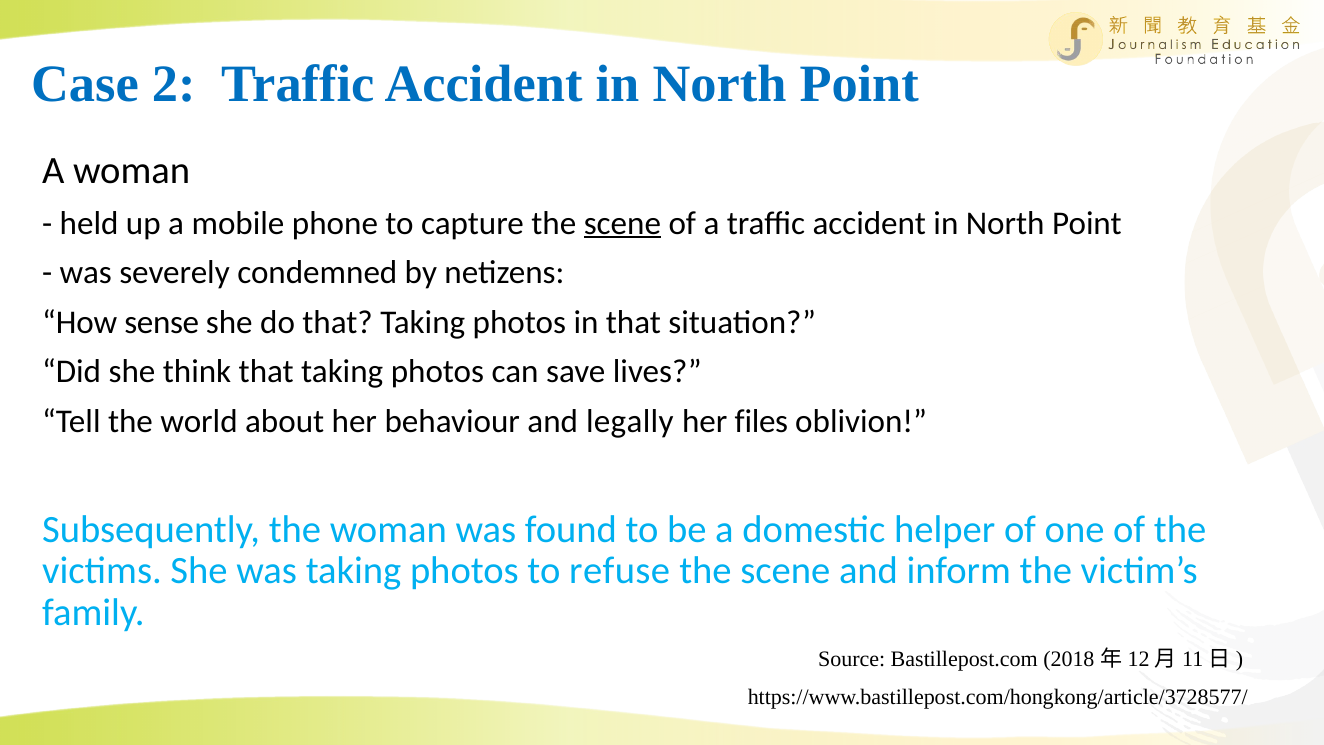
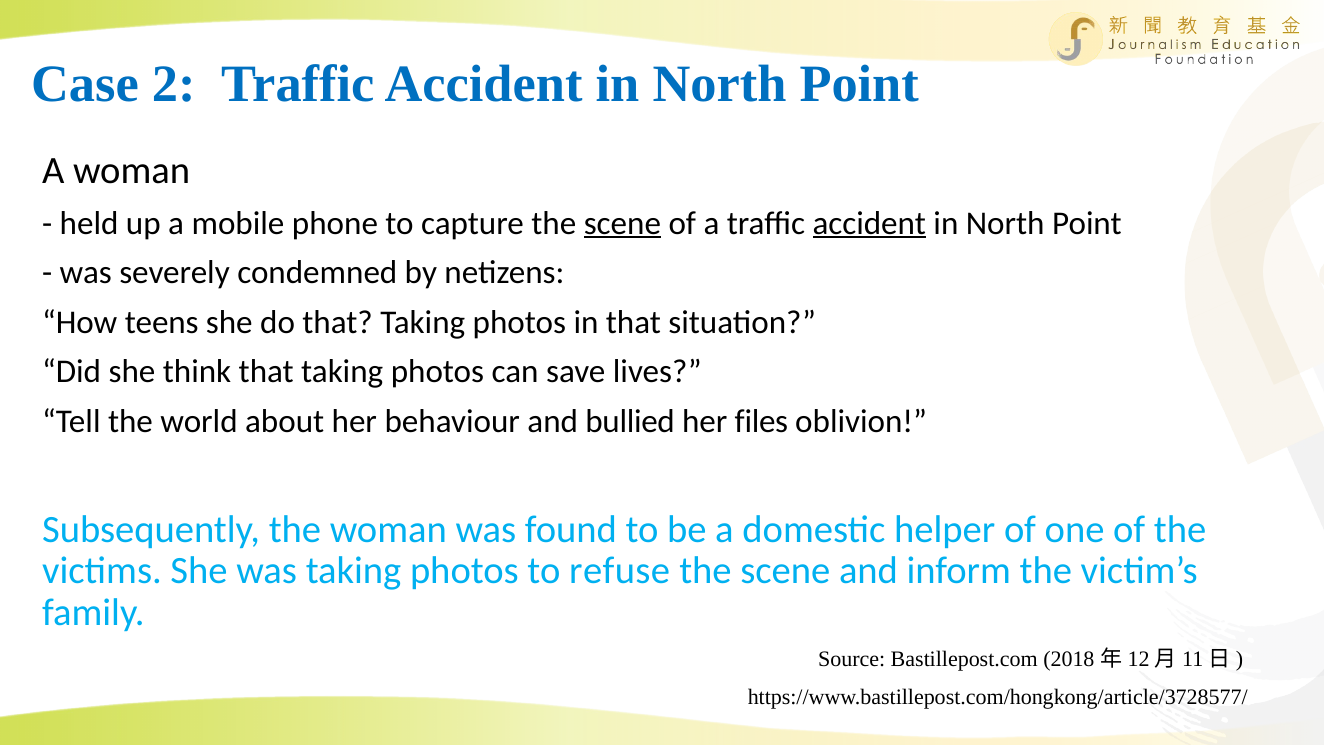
accident underline: none -> present (869, 223)
sense: sense -> teens (162, 322)
legally: legally -> bullied (630, 421)
